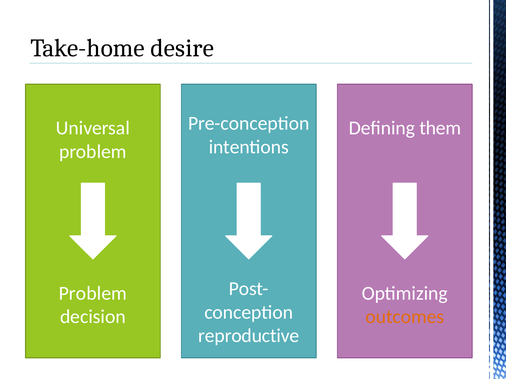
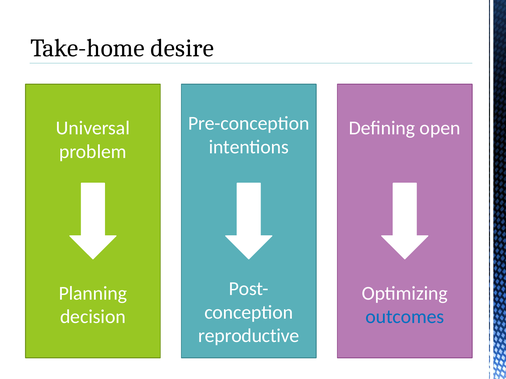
them: them -> open (440, 128)
Problem: Problem -> Planning (93, 294)
outcomes colour: orange -> blue (405, 317)
